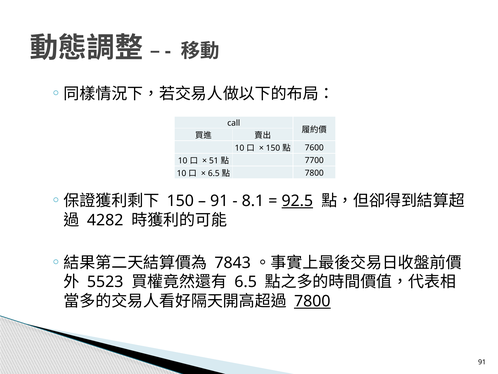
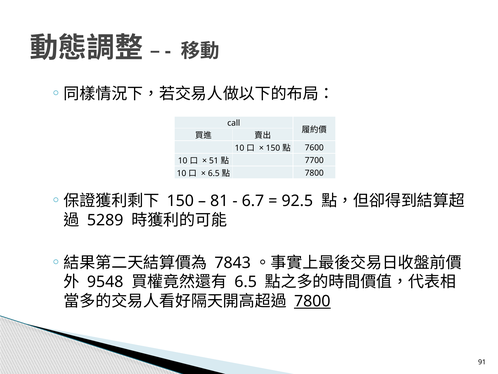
91: 91 -> 81 (219, 201)
8.1: 8.1 -> 6.7 (253, 201)
92.5 underline: present -> none (297, 201)
4282: 4282 -> 5289 (105, 220)
5523: 5523 -> 9548 (105, 282)
